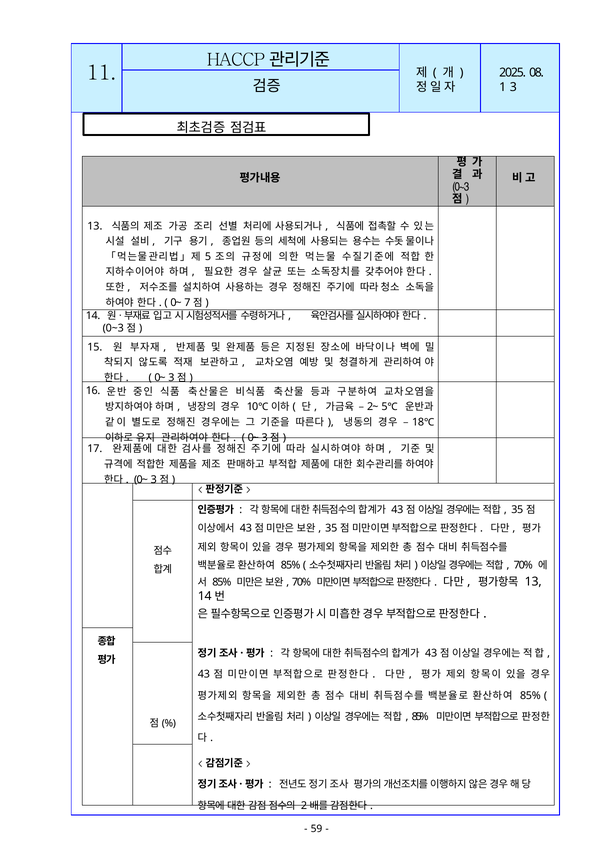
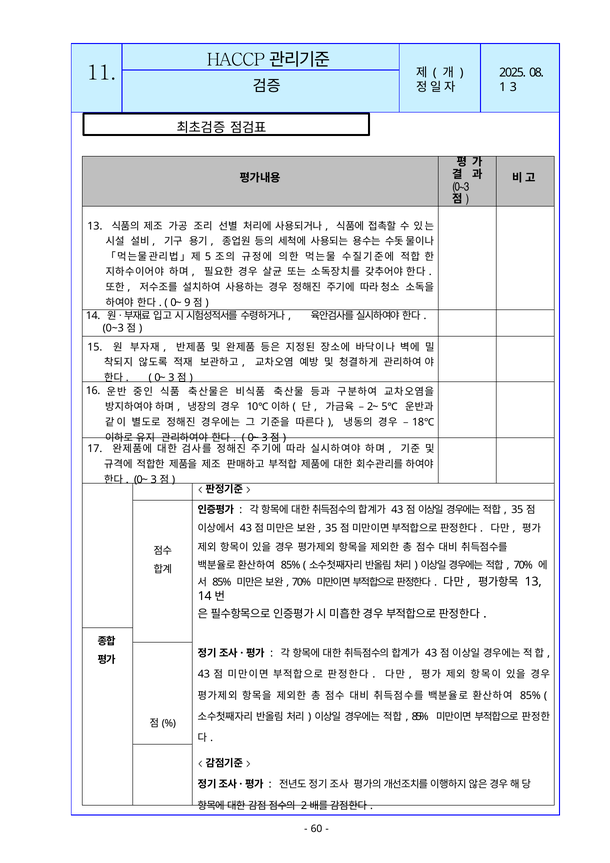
7: 7 -> 9 (187, 302)
59: 59 -> 60 (316, 828)
